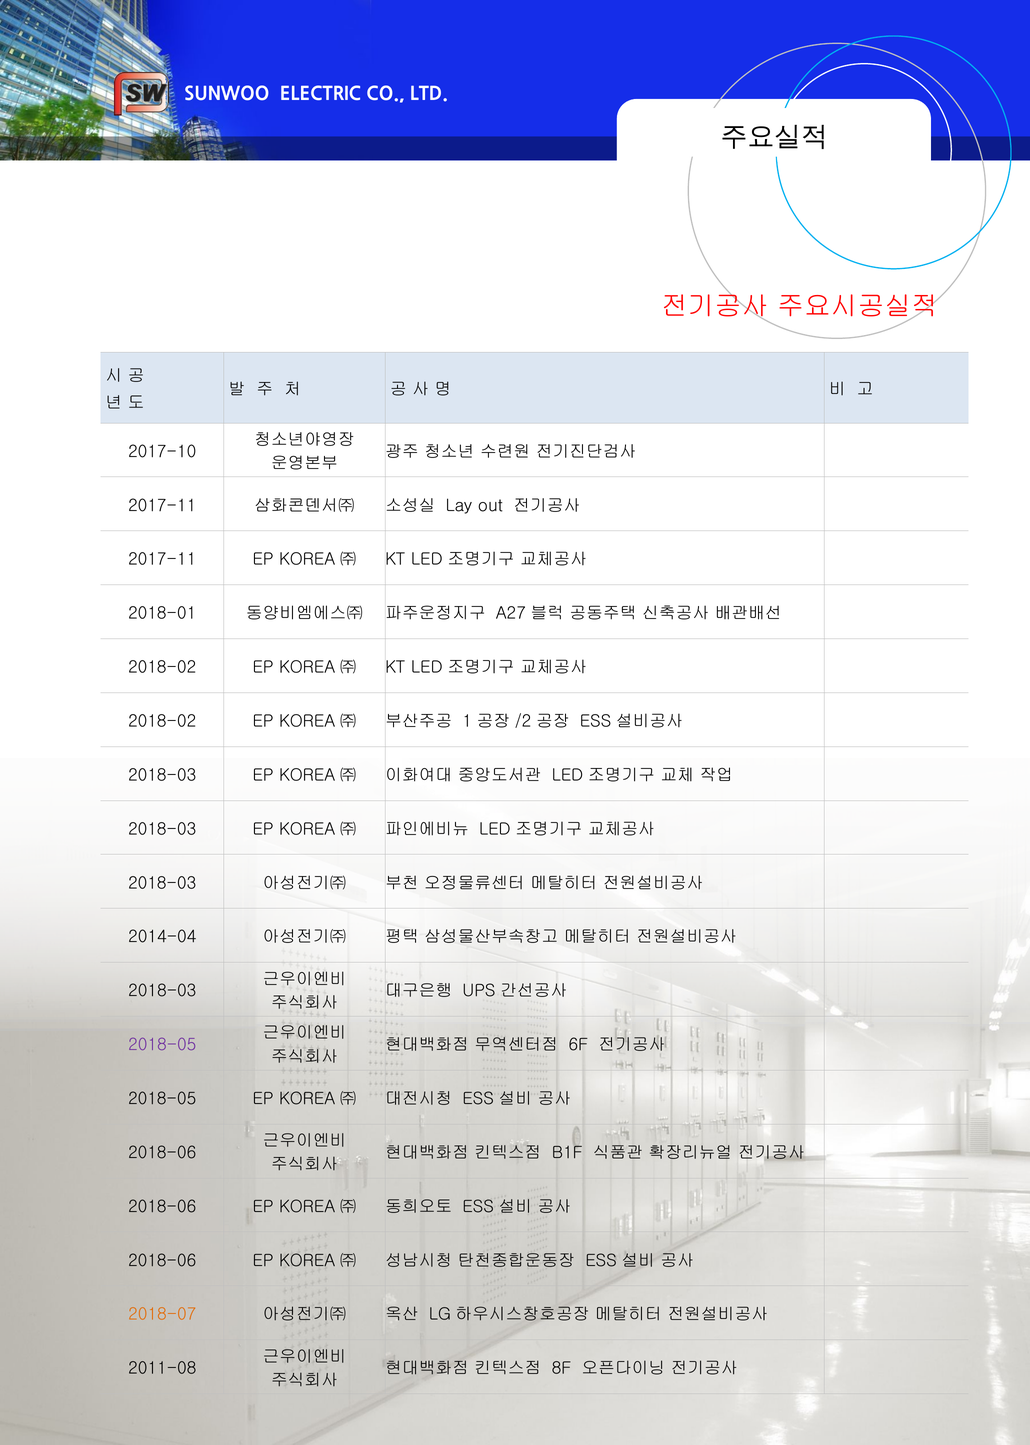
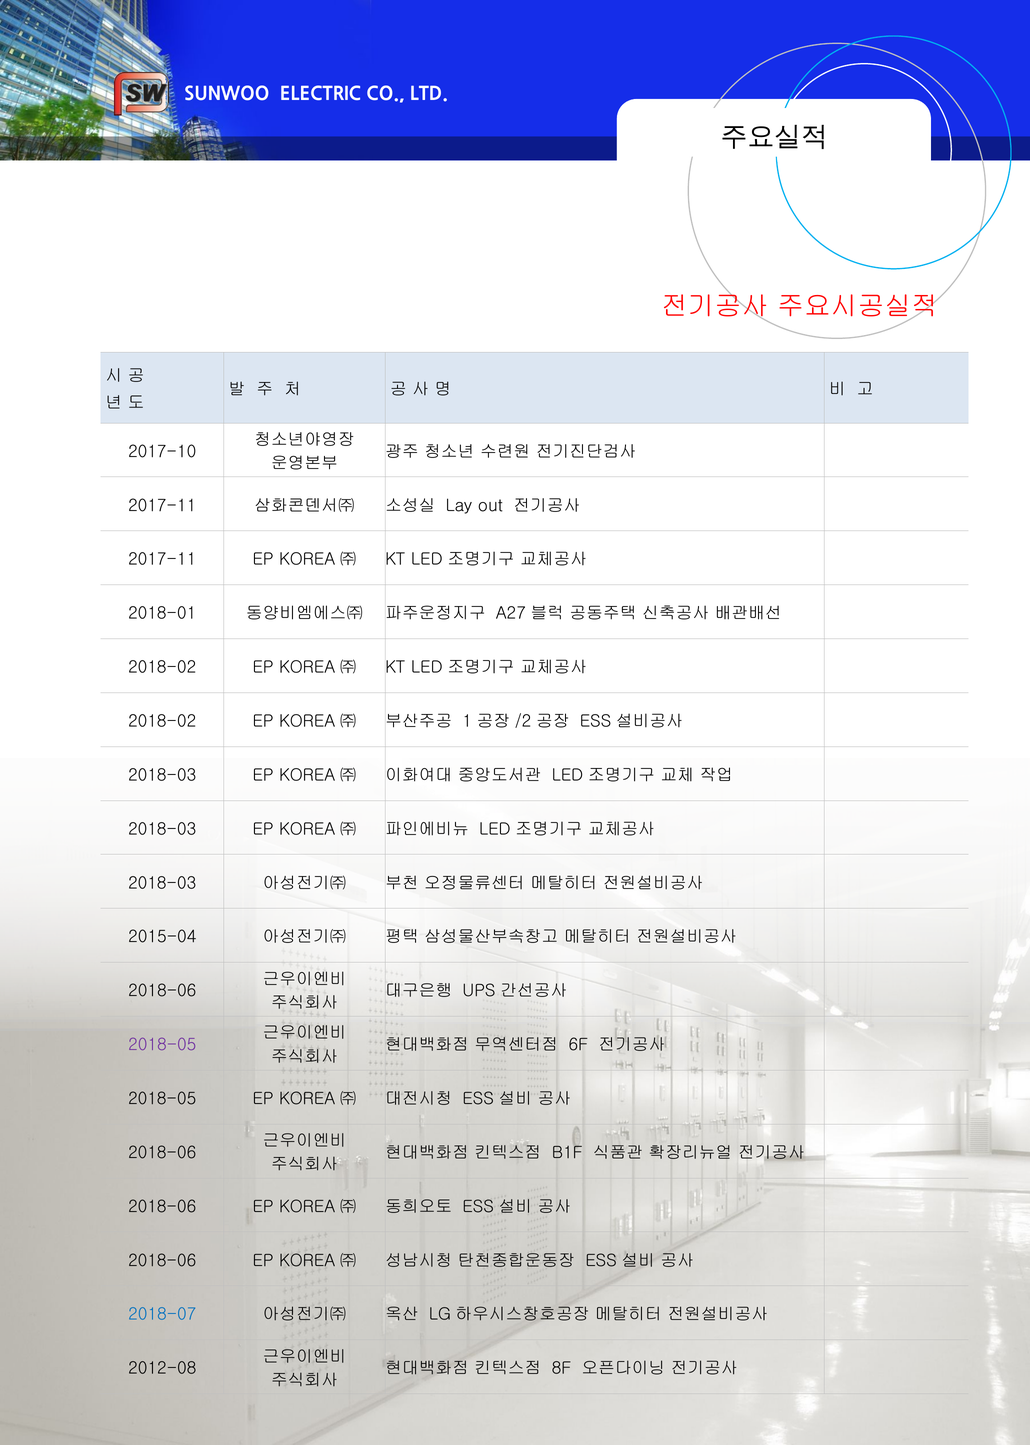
2014-04: 2014-04 -> 2015-04 (162, 937)
2018-03: 2018-03 -> 2018-06 (162, 991)
2018-07 colour: orange -> blue (162, 1314)
2011-08: 2011-08 -> 2012-08 (162, 1368)
